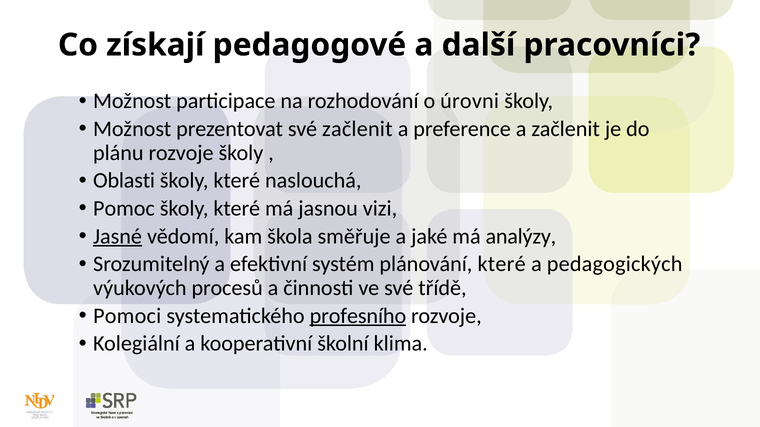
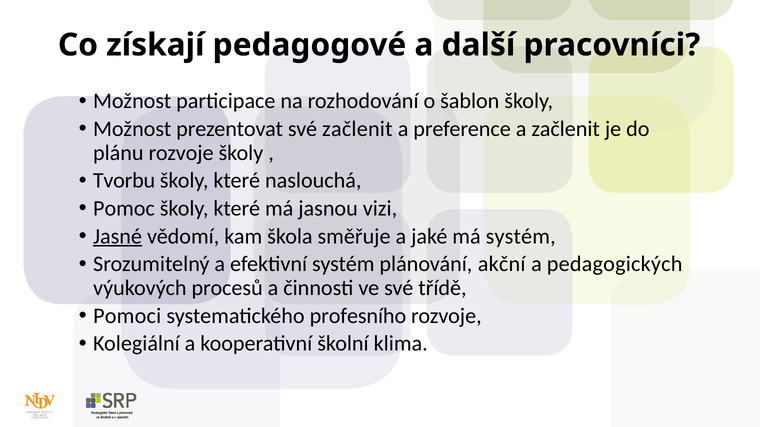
úrovni: úrovni -> šablon (470, 101)
Oblasti: Oblasti -> Tvorbu (124, 181)
má analýzy: analýzy -> systém (521, 237)
plánování které: které -> akční (502, 264)
profesního underline: present -> none (358, 316)
